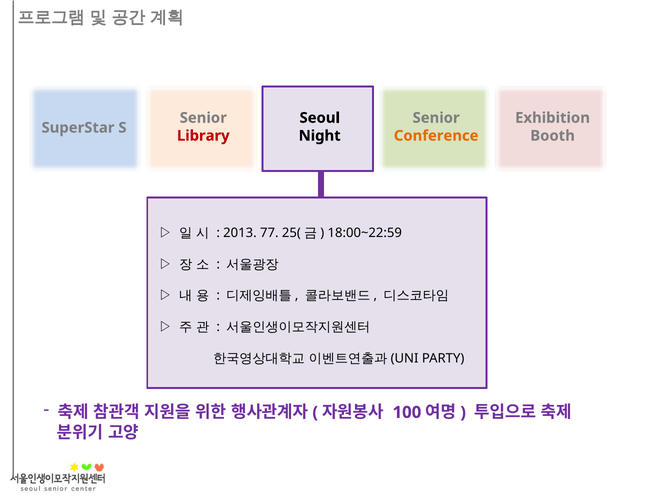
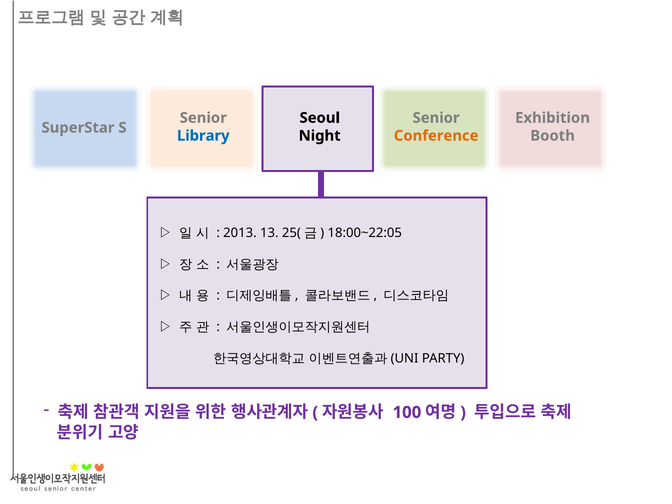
Library colour: red -> blue (203, 136)
77: 77 -> 13 (269, 233)
18:00~22:59: 18:00~22:59 -> 18:00~22:05 (365, 233)
